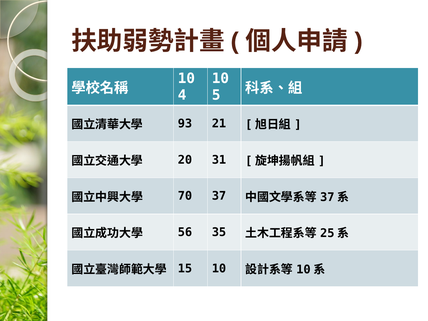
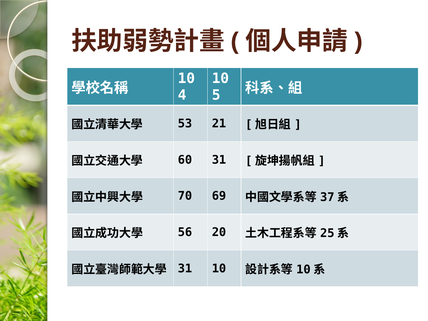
93: 93 -> 53 (185, 124)
20: 20 -> 60 (185, 160)
37: 37 -> 69 (219, 196)
35: 35 -> 20 (219, 232)
15: 15 -> 31 (185, 269)
